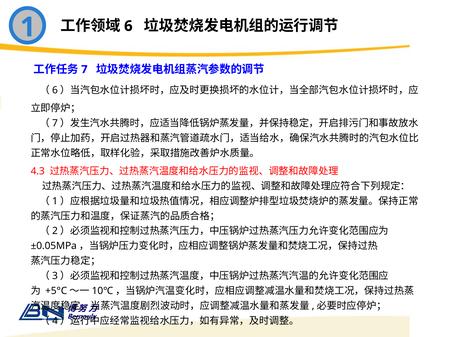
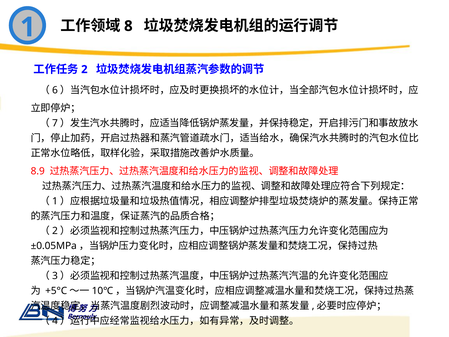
6: 6 -> 8 (128, 26)
7: 7 -> 2 (84, 69)
4.3: 4.3 -> 8.9 (38, 171)
